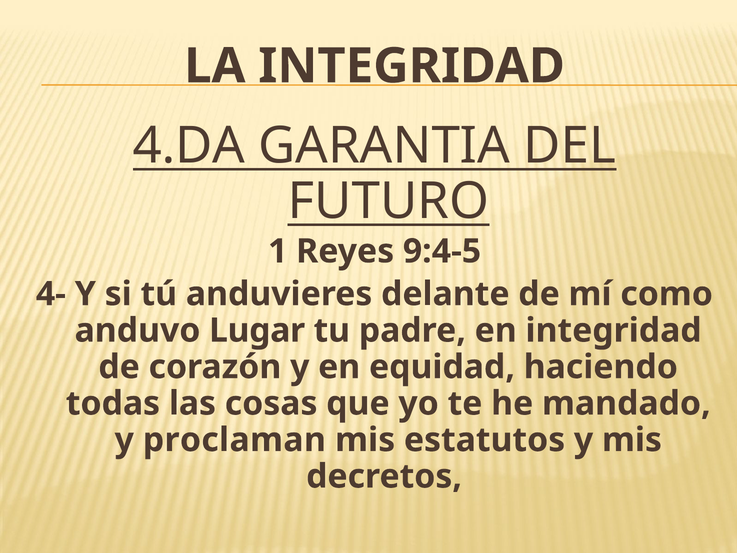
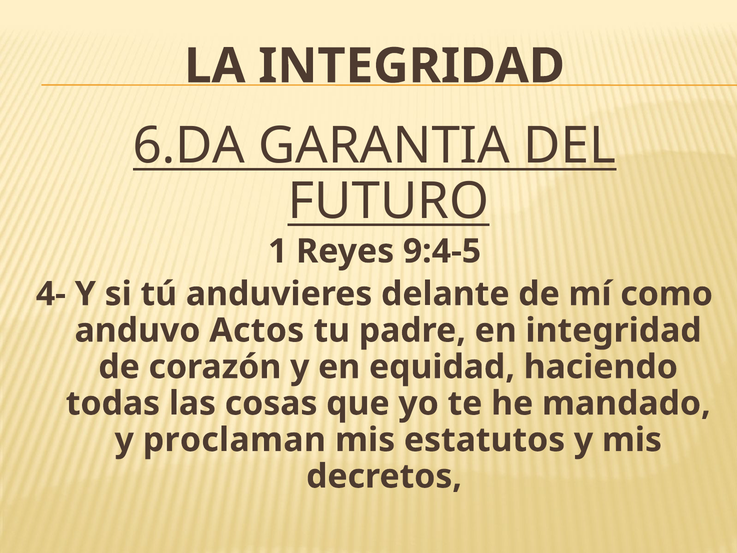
4.DA: 4.DA -> 6.DA (189, 146)
Lugar: Lugar -> Actos (257, 330)
